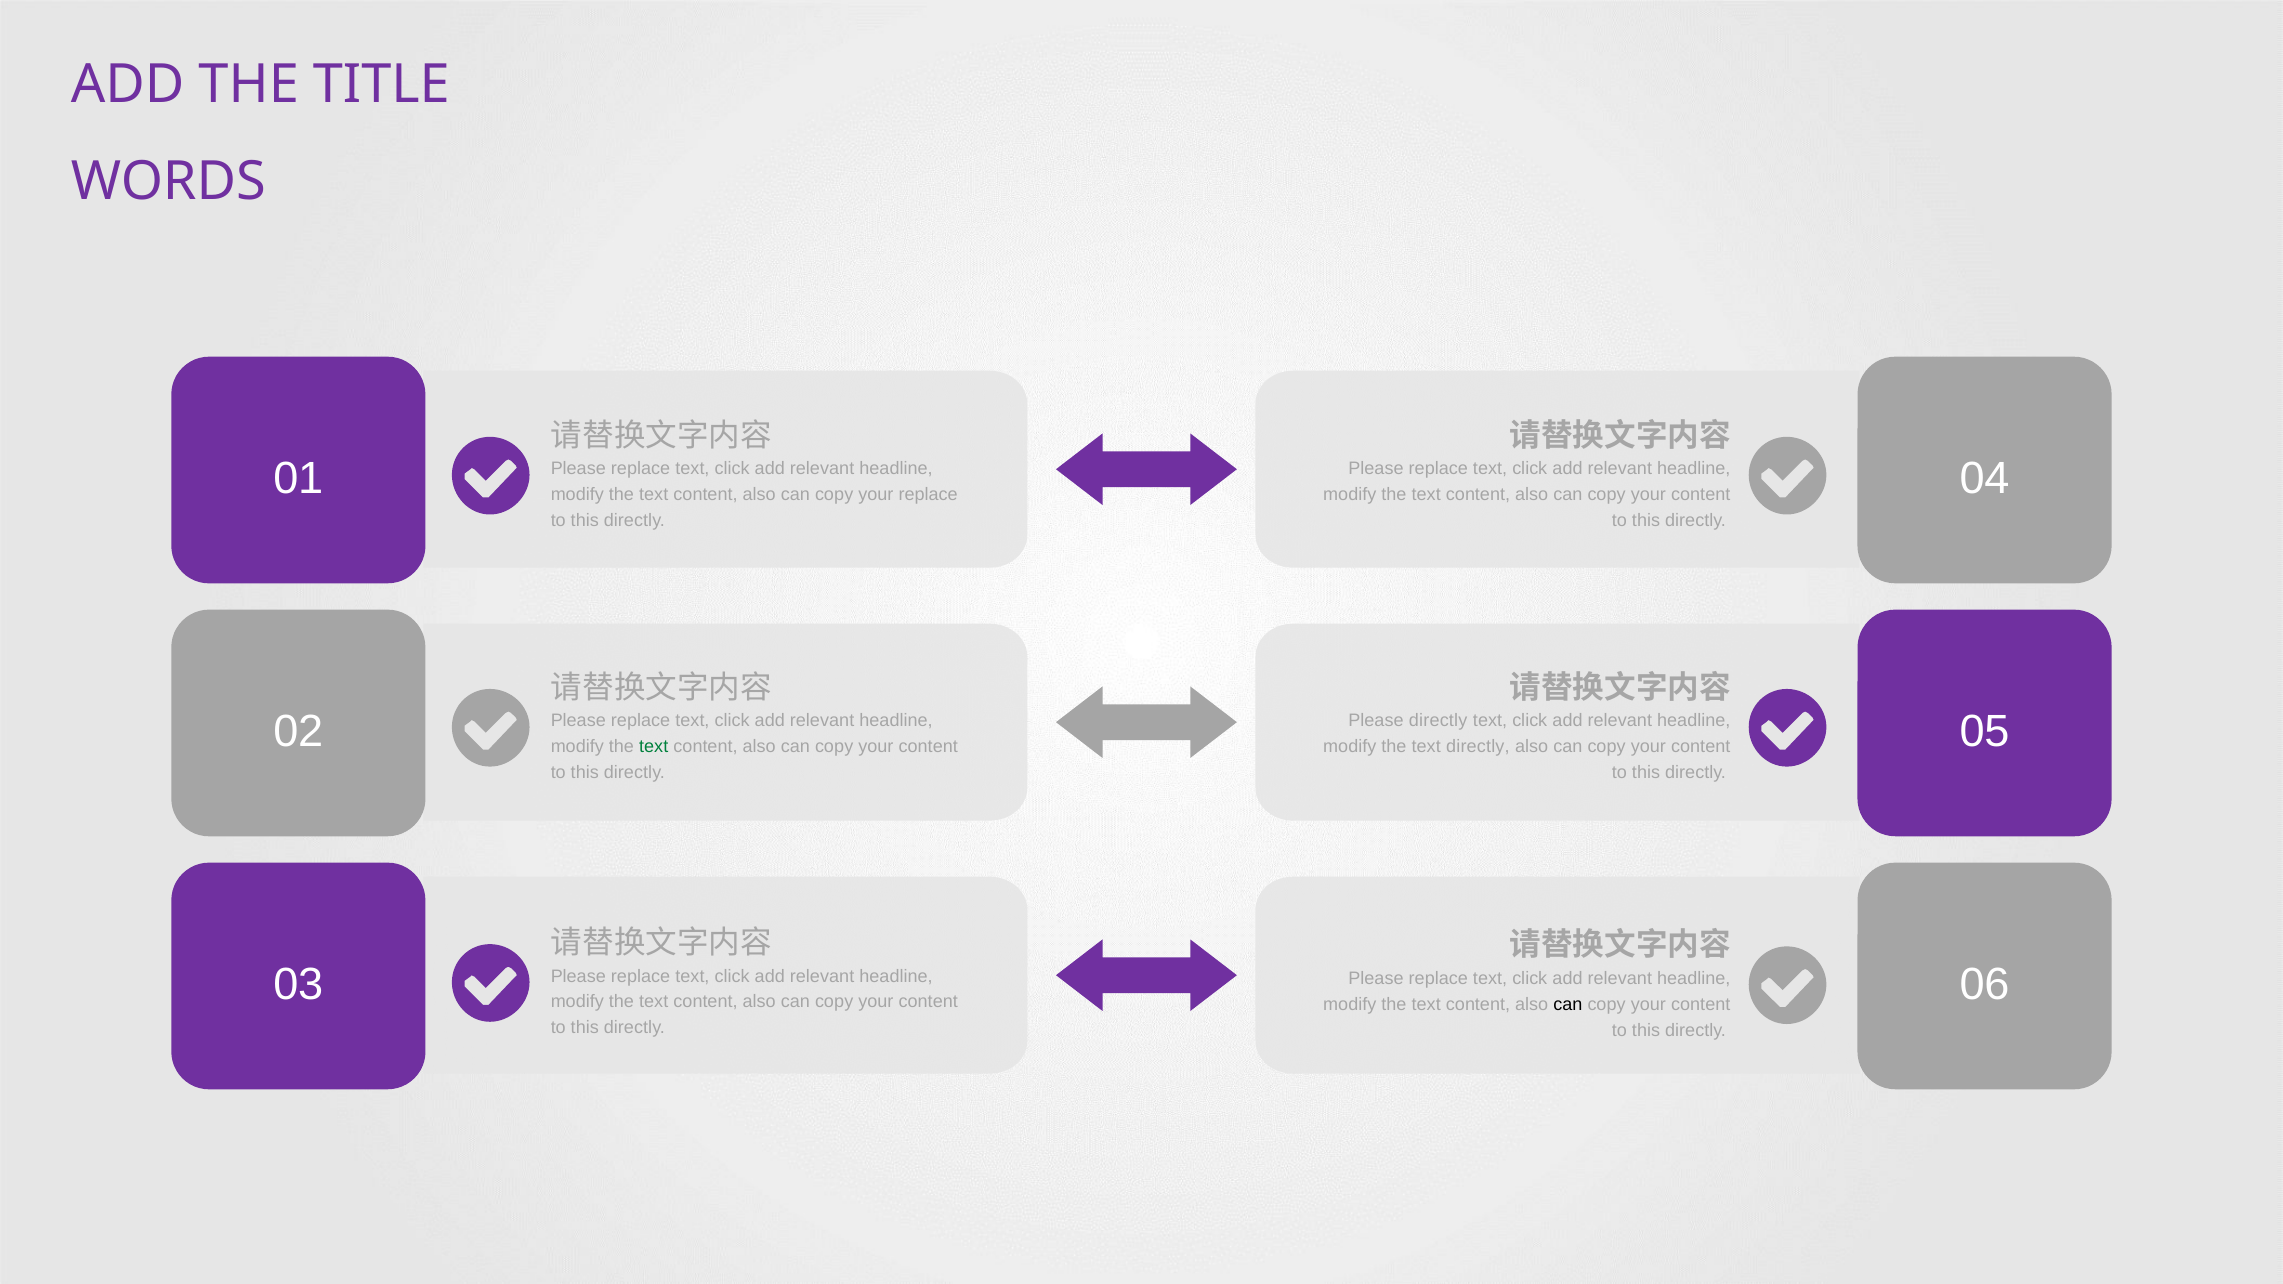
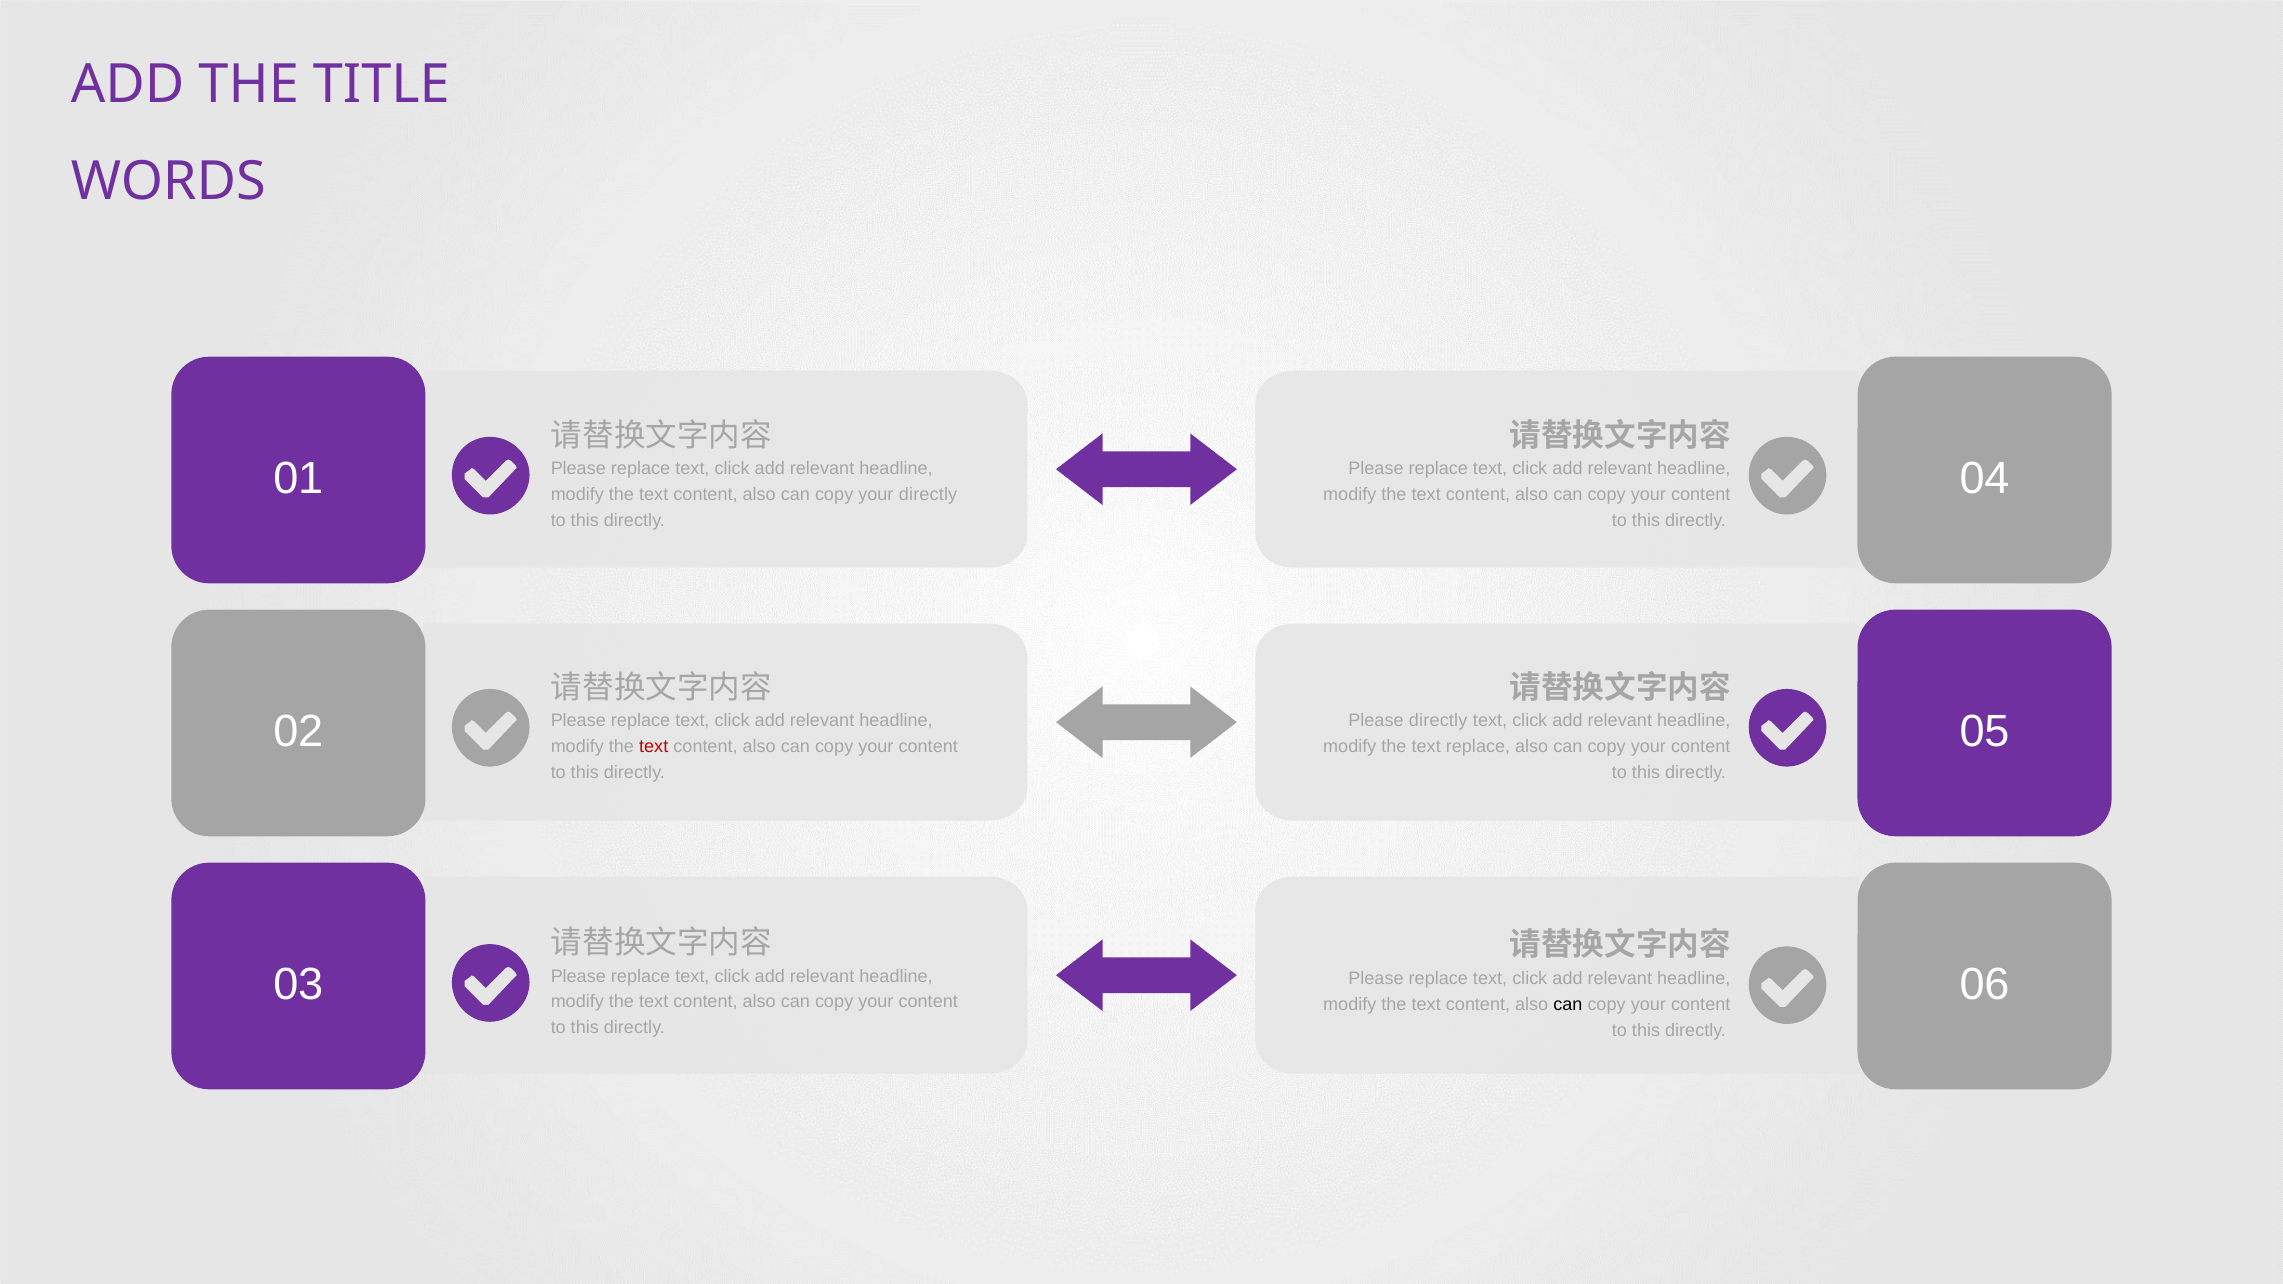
your replace: replace -> directly (928, 495)
text colour: green -> red (654, 747)
text directly: directly -> replace (1478, 747)
